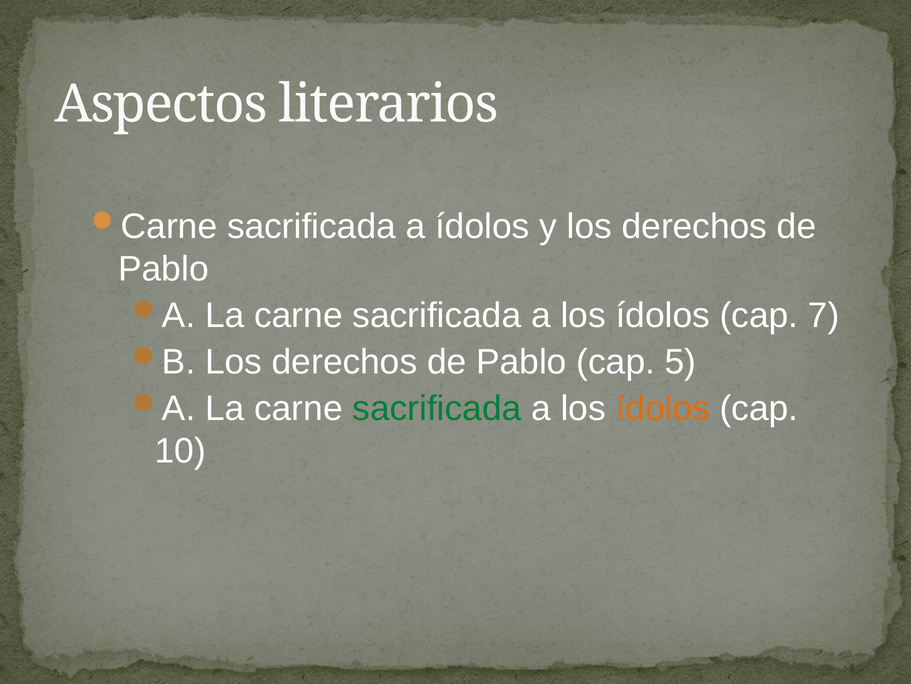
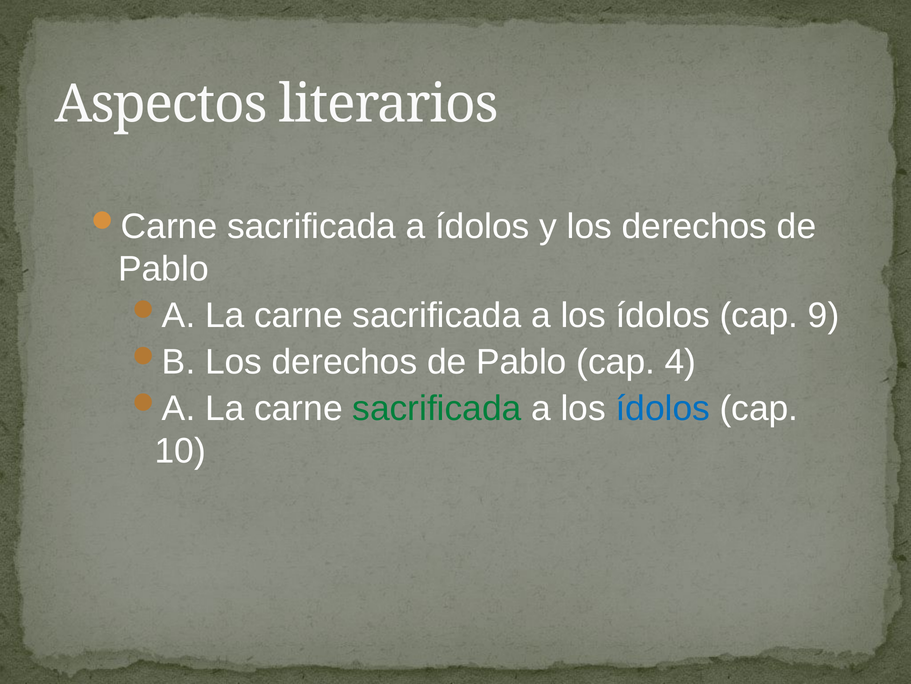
7: 7 -> 9 (824, 315)
5: 5 -> 4 (681, 362)
ídolos colour: orange -> blue (663, 408)
